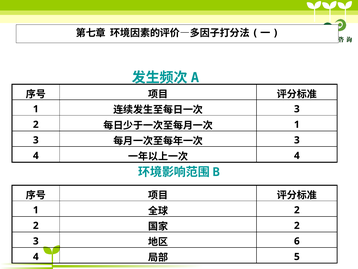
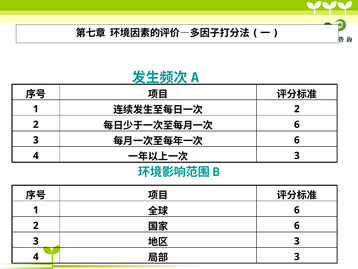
3: 3 -> 2 (297, 109)
1: 1 -> 6 (297, 124)
3: 3 -> 6 (297, 140)
4: 4 -> 3 (297, 155)
2: 2 -> 6 (297, 210)
2: 2 -> 6 (297, 225)
6: 6 -> 3 (297, 241)
5: 5 -> 3 (297, 256)
